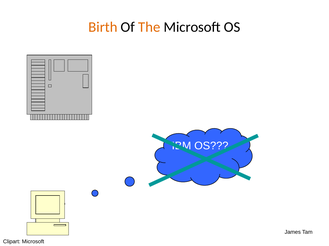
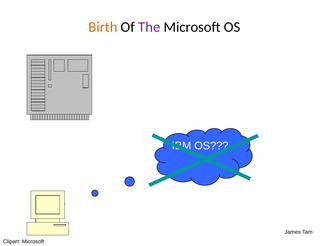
The colour: orange -> purple (149, 27)
